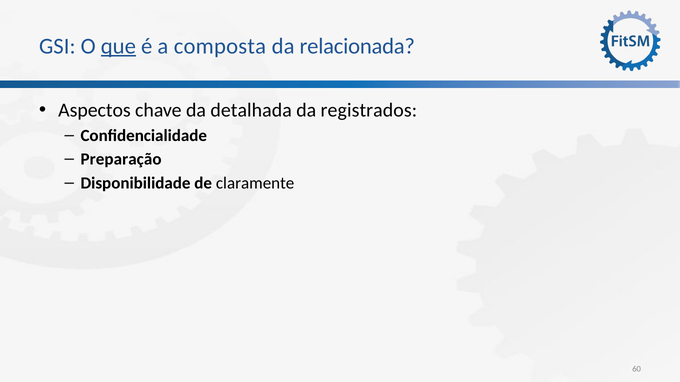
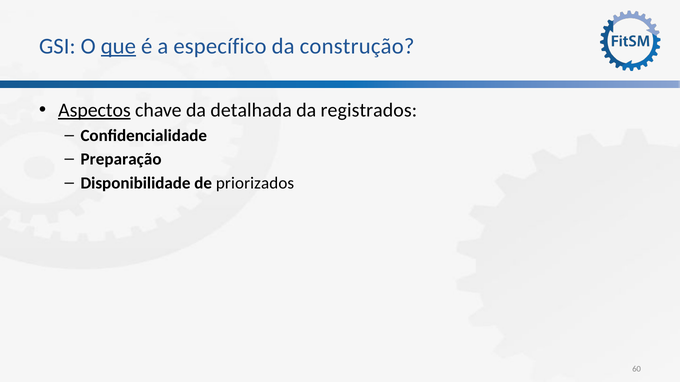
composta: composta -> específico (220, 46)
relacionada: relacionada -> construção (357, 46)
Aspectos underline: none -> present (94, 110)
claramente: claramente -> priorizados (255, 183)
